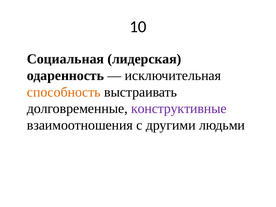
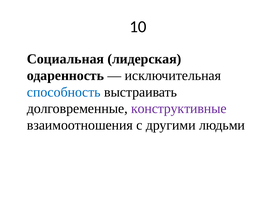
способность colour: orange -> blue (64, 92)
